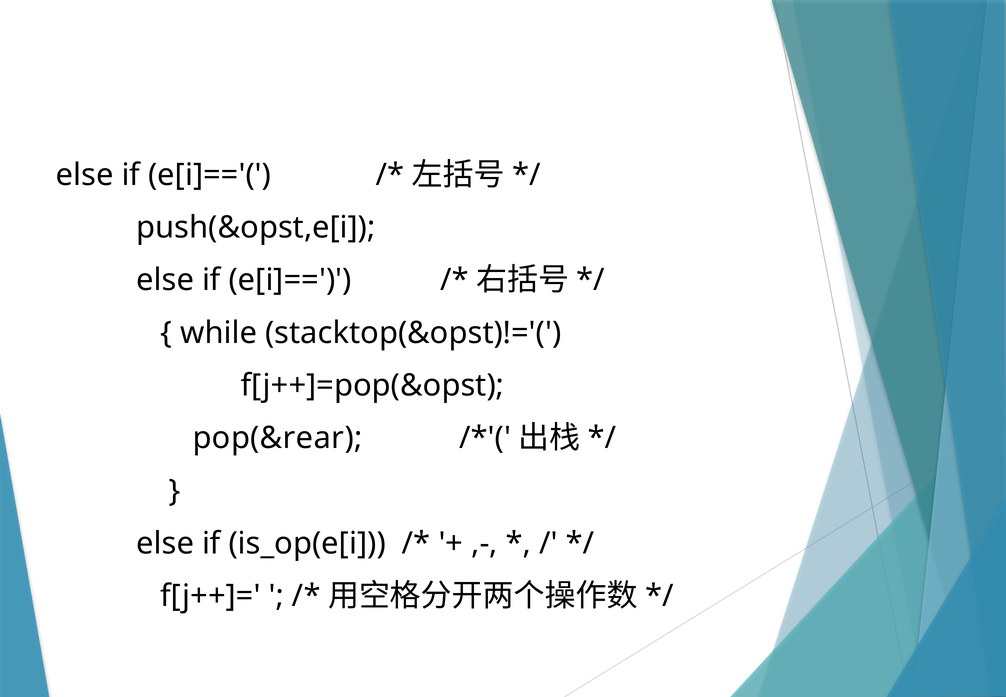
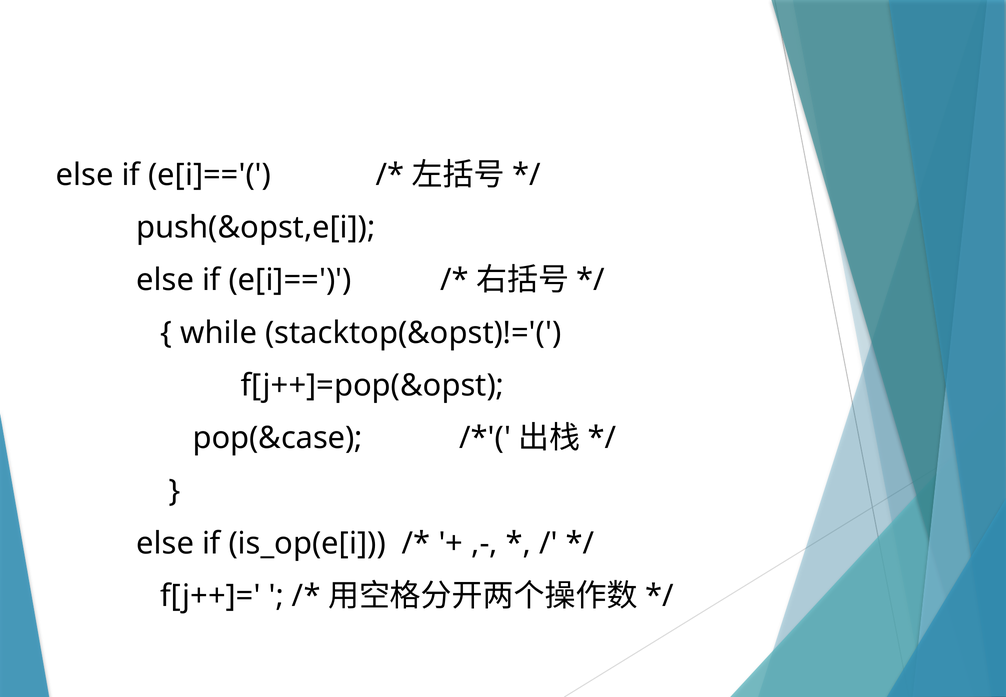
pop(&rear: pop(&rear -> pop(&case (278, 438)
